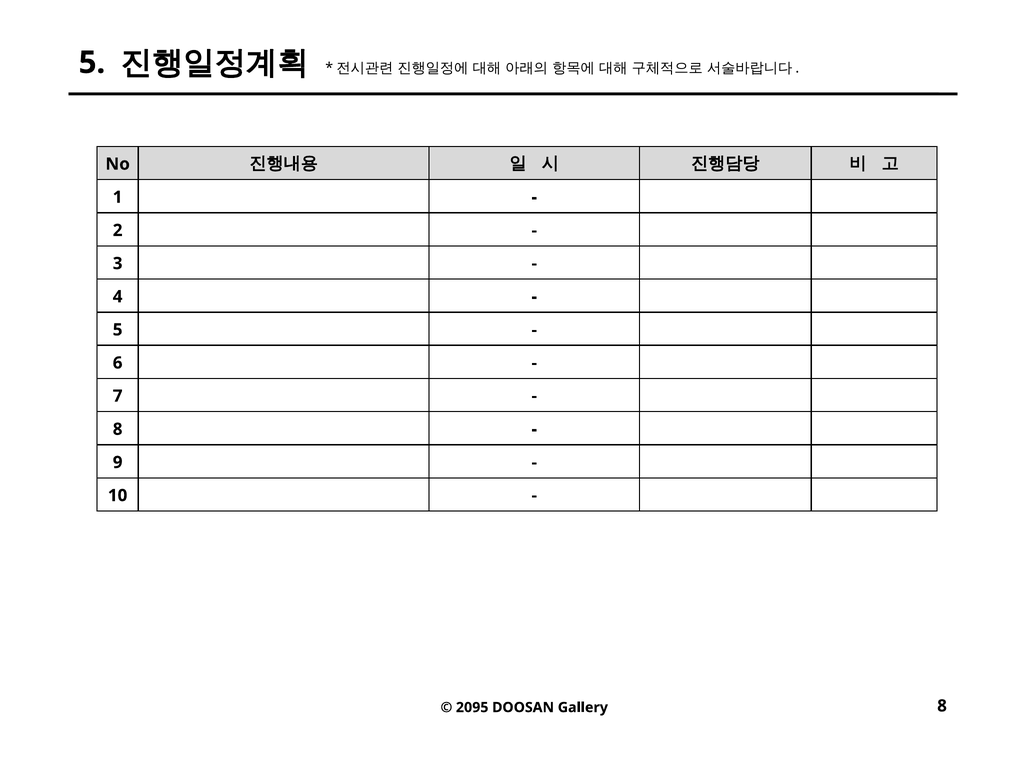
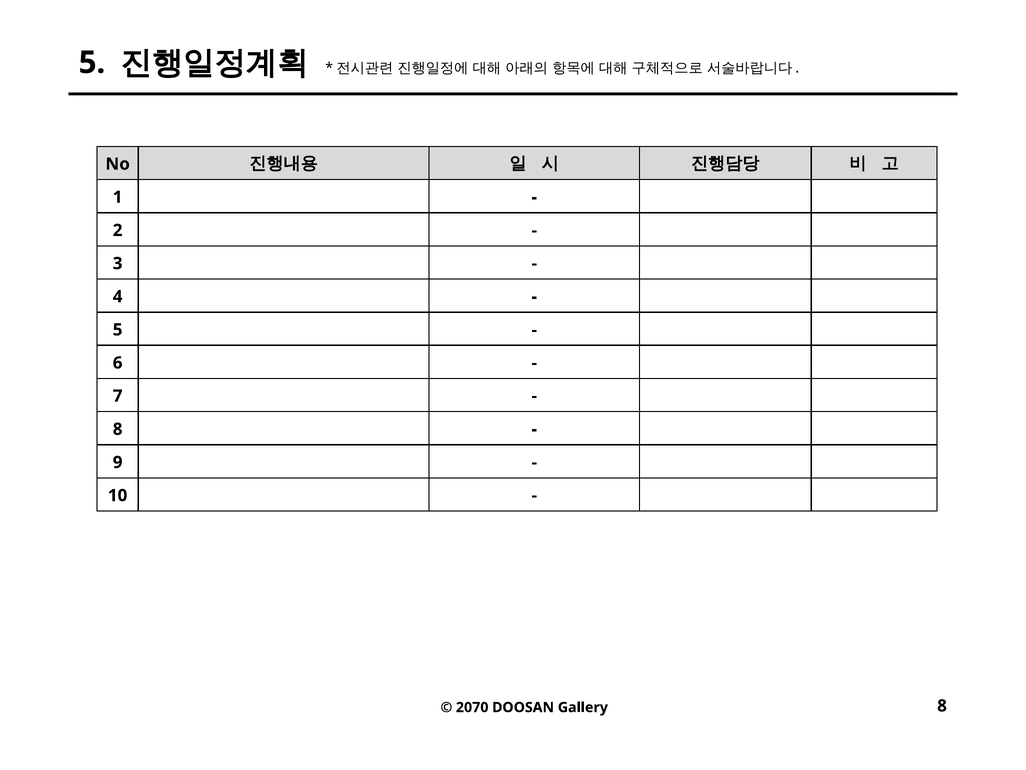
2095: 2095 -> 2070 (472, 707)
